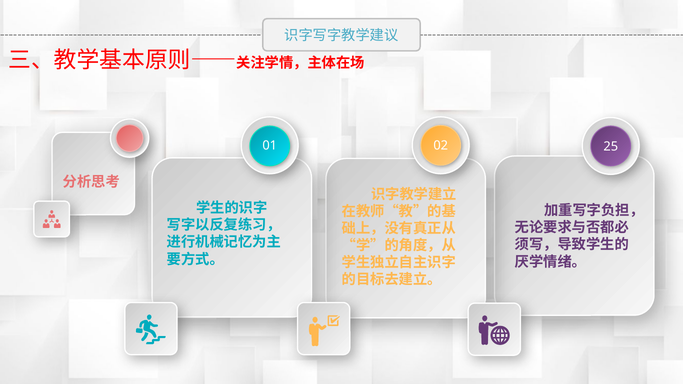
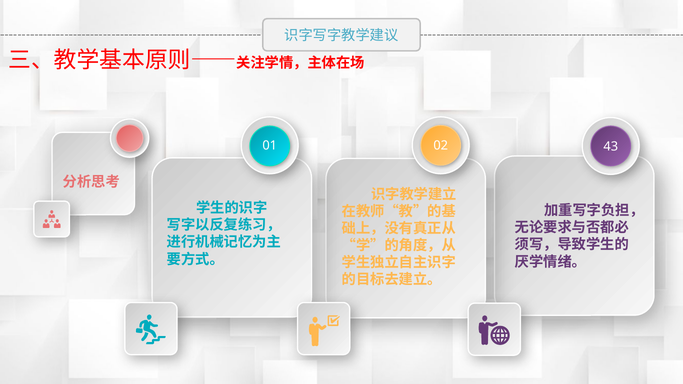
25: 25 -> 43 (611, 146)
